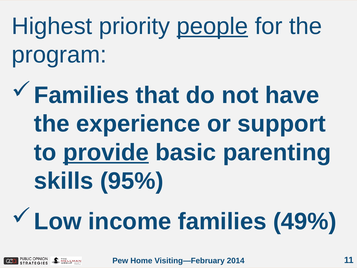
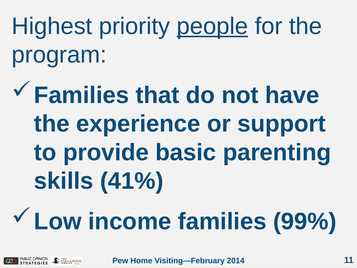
provide underline: present -> none (106, 152)
95%: 95% -> 41% (132, 181)
49%: 49% -> 99% (305, 221)
